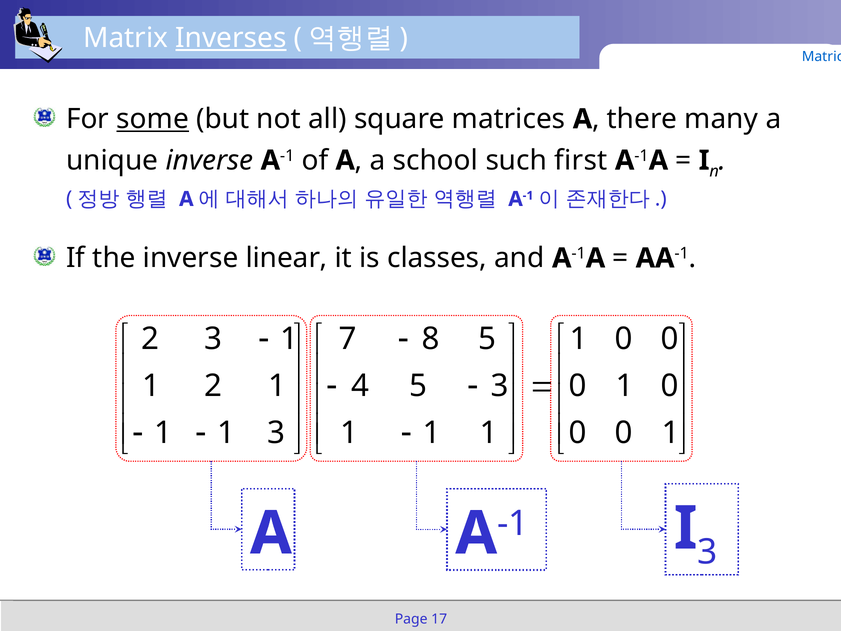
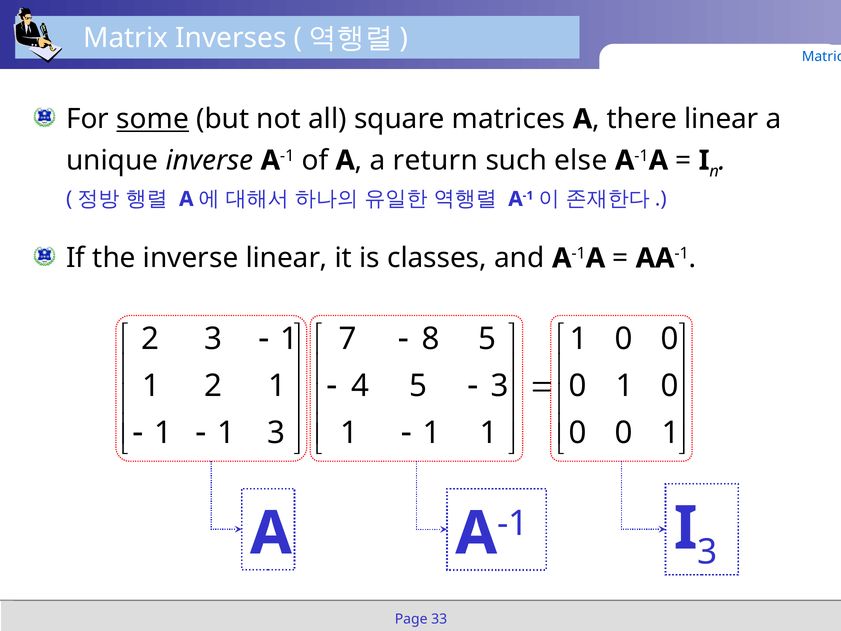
Inverses underline: present -> none (231, 38)
there many: many -> linear (721, 119)
school: school -> return (435, 160)
first: first -> else (581, 160)
17: 17 -> 33 (439, 619)
